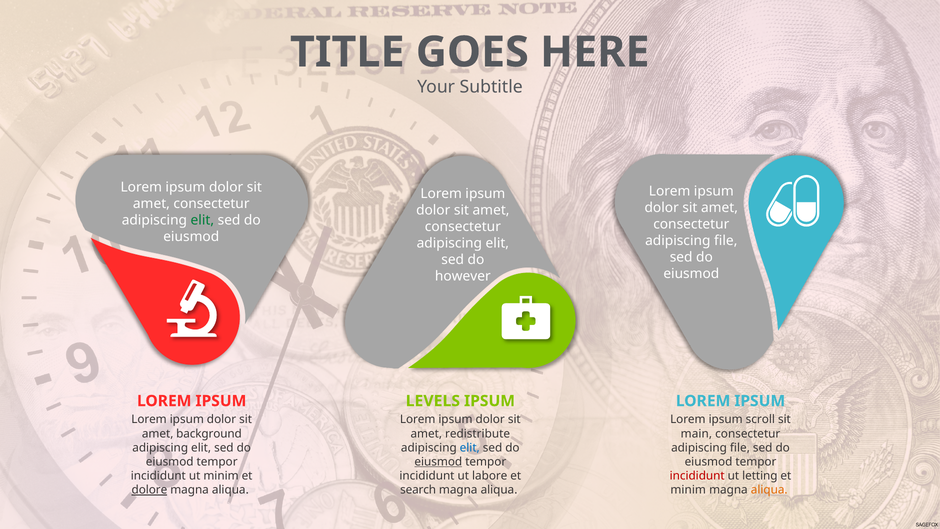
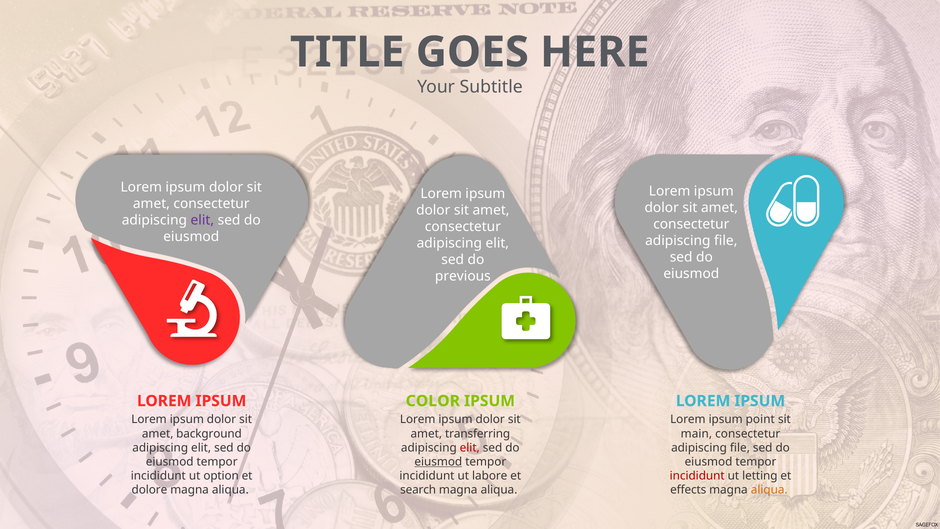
elit colour: green -> purple (202, 220)
however: however -> previous (463, 276)
LEVELS: LEVELS -> COLOR (433, 401)
scroll: scroll -> point (760, 419)
redistribute: redistribute -> transferring (478, 433)
elit colour: blue -> red (470, 448)
ut minim: minim -> option (221, 476)
dolore underline: present -> none (149, 490)
minim: minim -> effects (688, 490)
